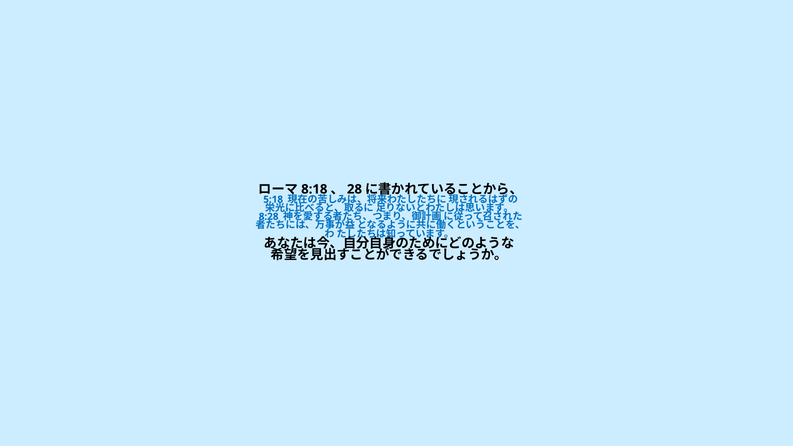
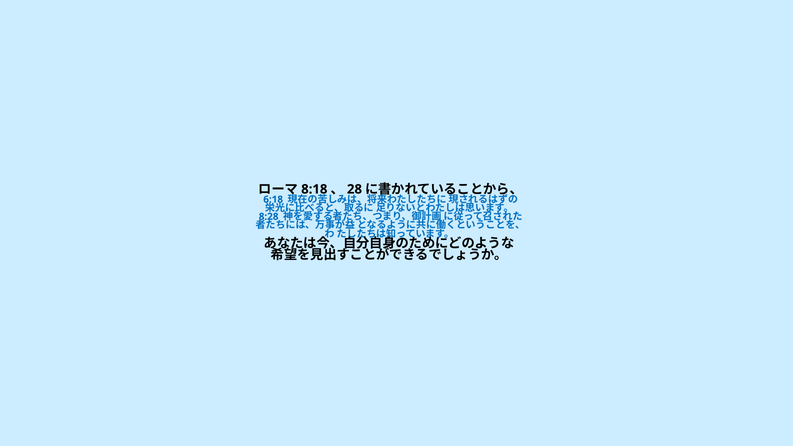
5:18: 5:18 -> 6:18 (273, 199)
